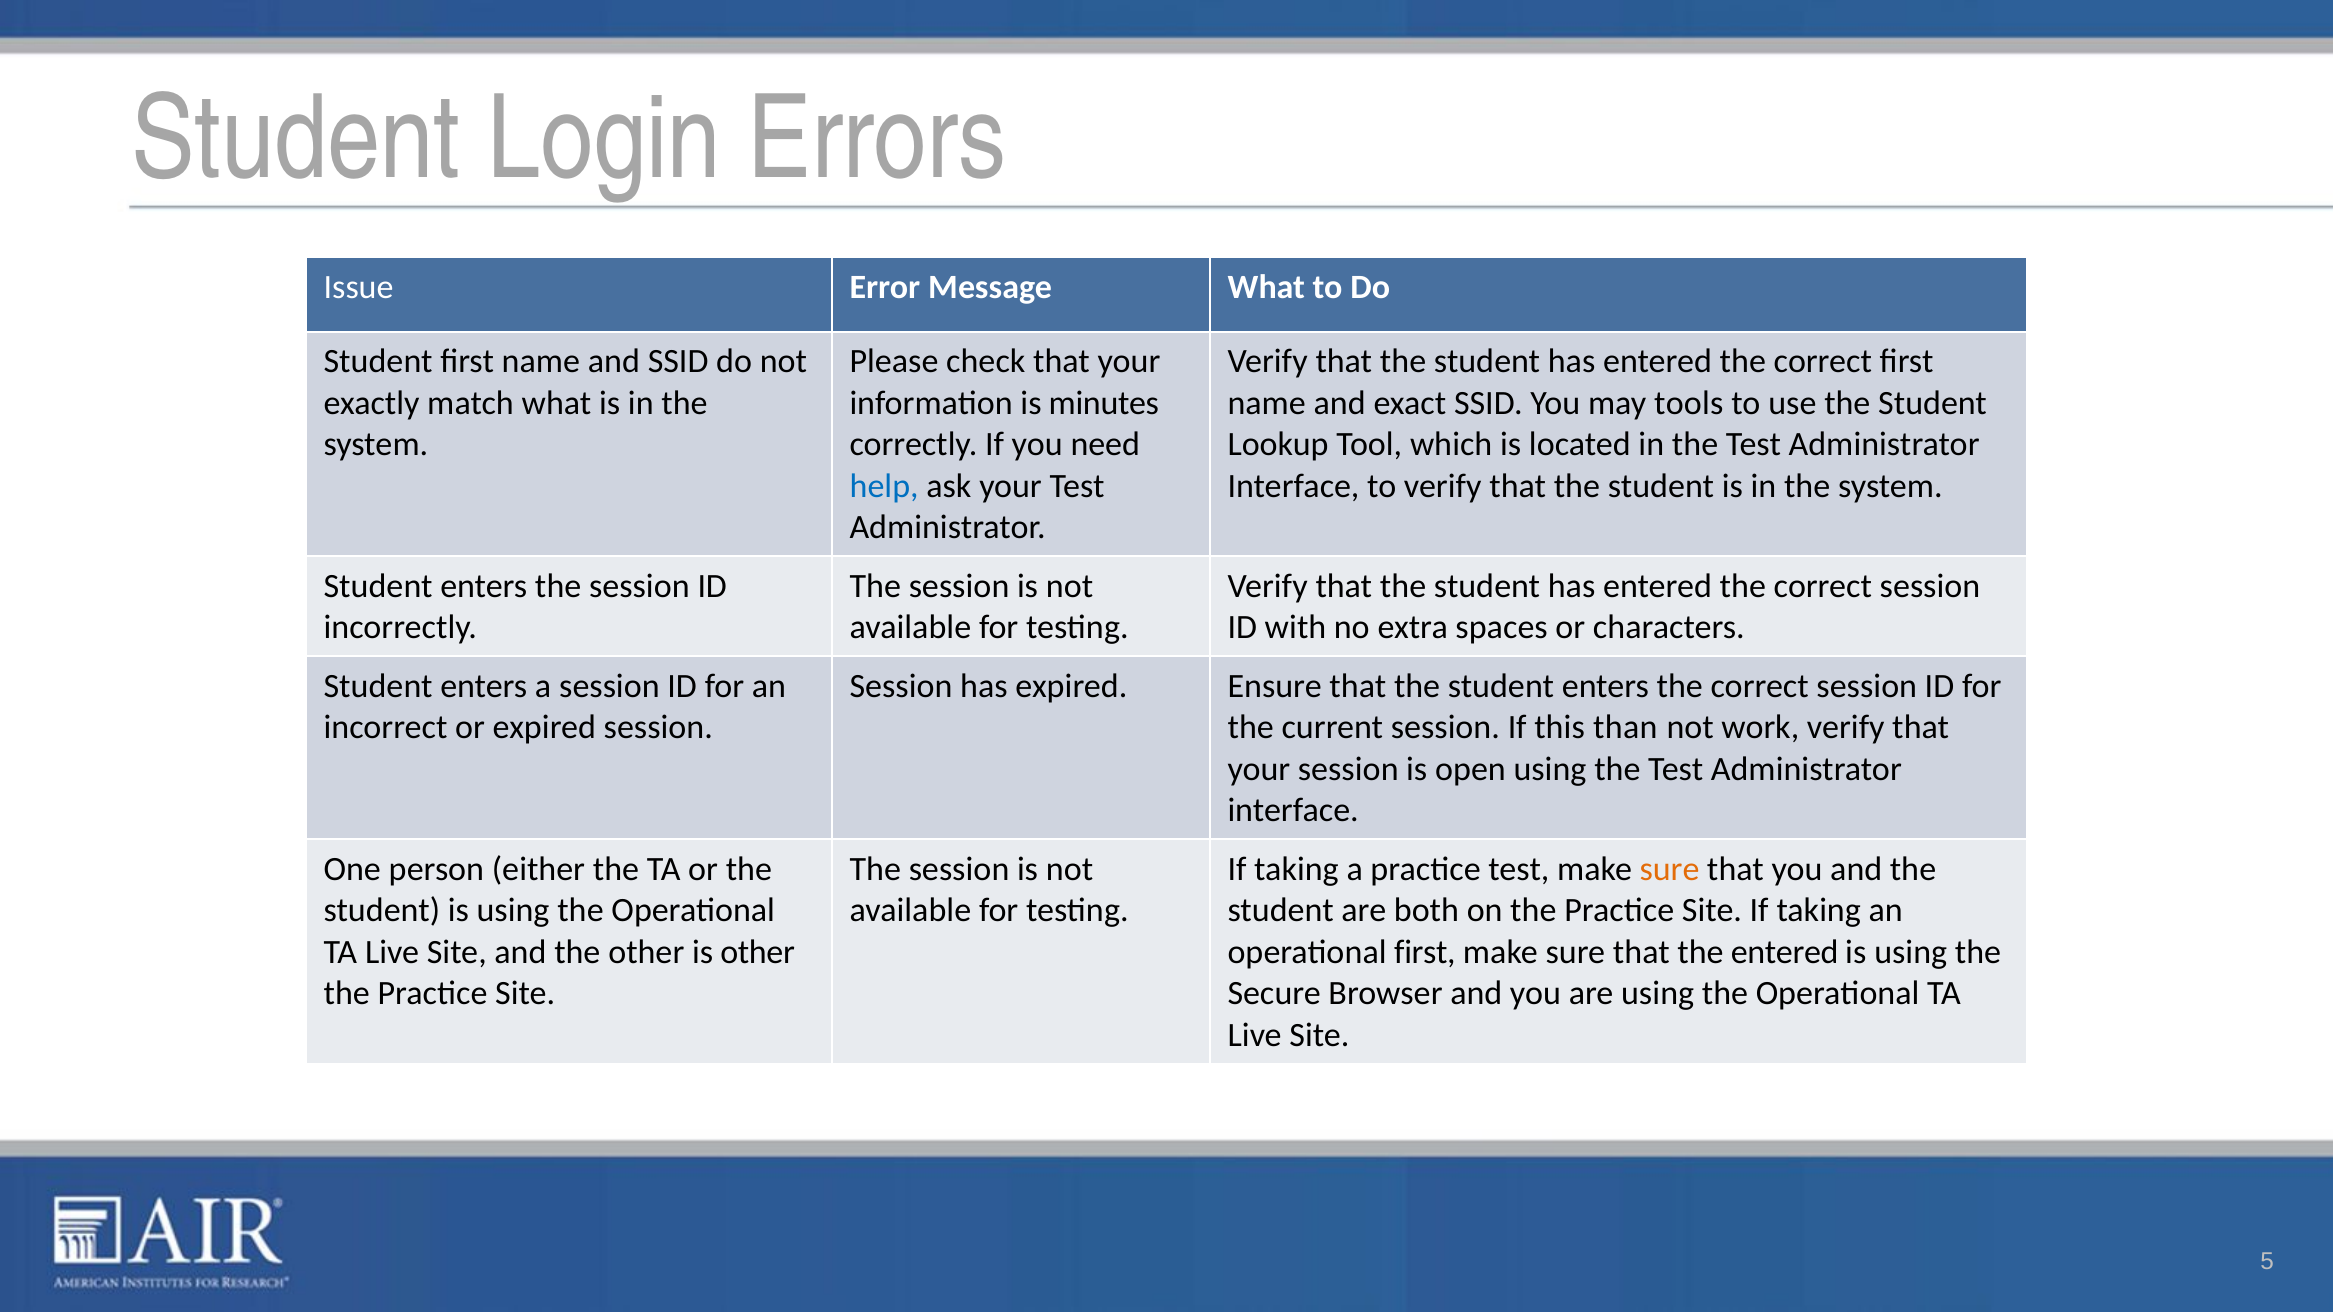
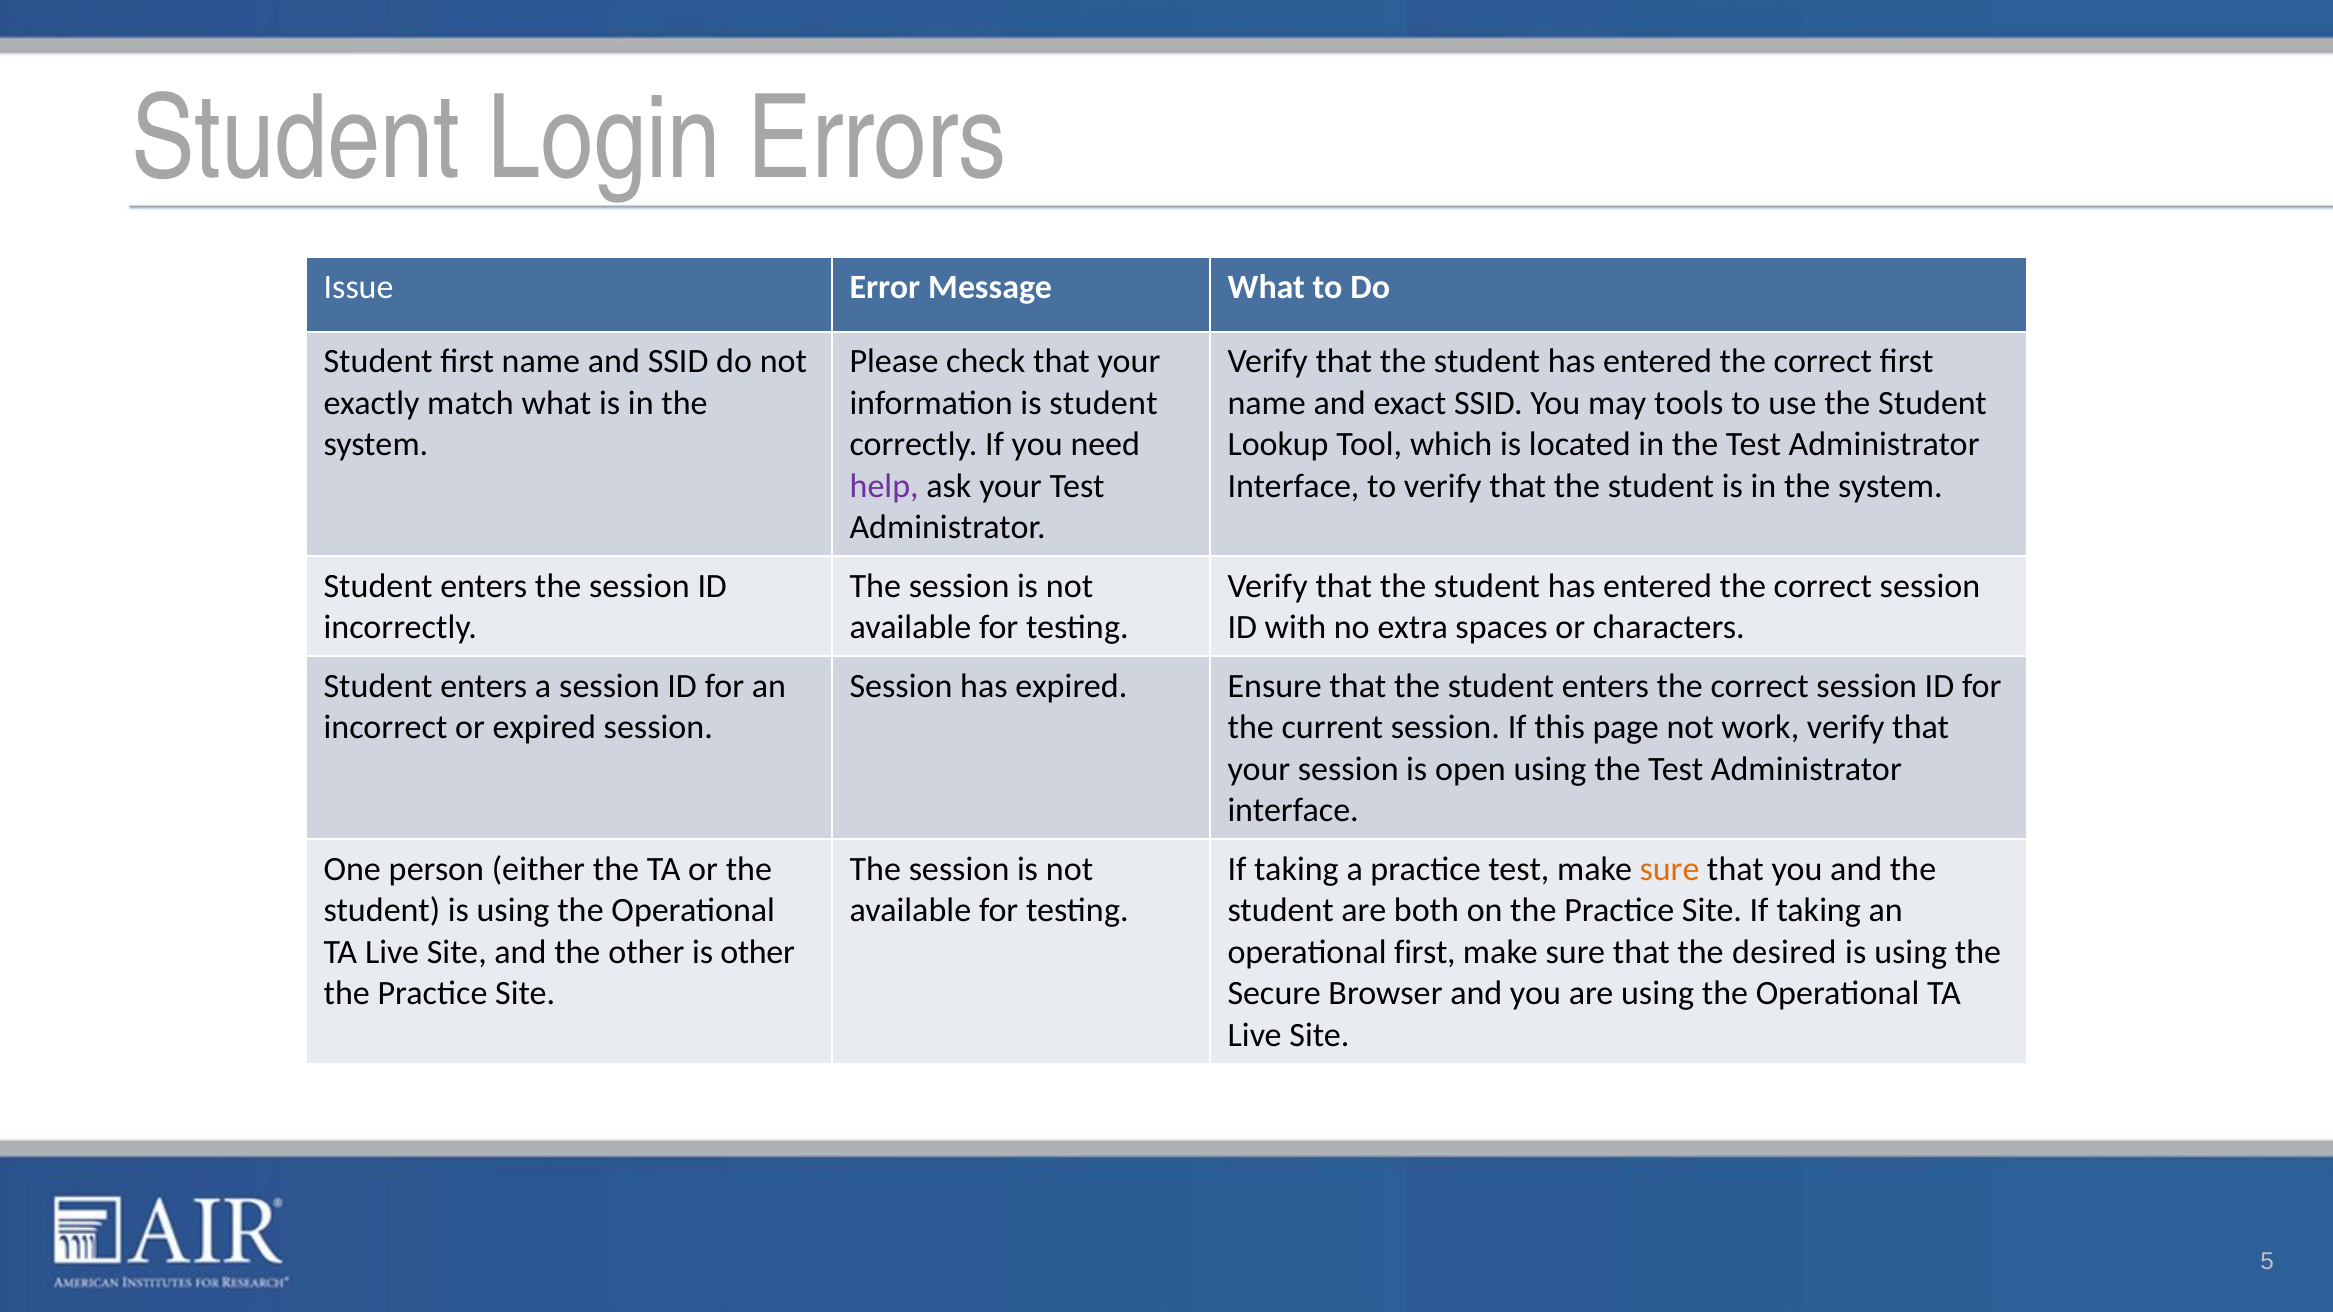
is minutes: minutes -> student (1104, 403)
help colour: blue -> purple (884, 486)
than: than -> page (1626, 728)
the entered: entered -> desired (1784, 952)
